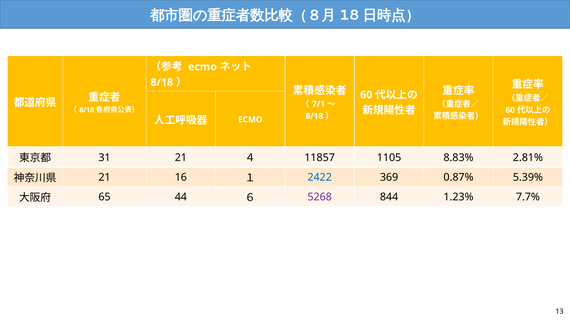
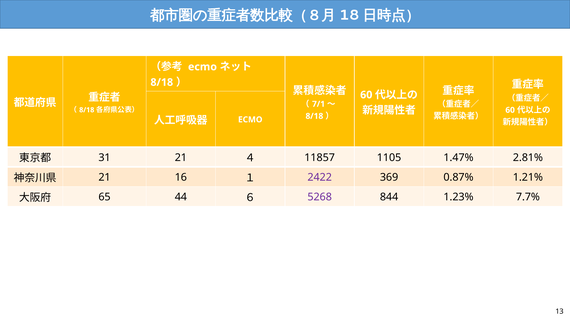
8.83%: 8.83% -> 1.47% (458, 158)
2422 colour: blue -> purple (320, 178)
5.39%: 5.39% -> 1.21% (528, 178)
